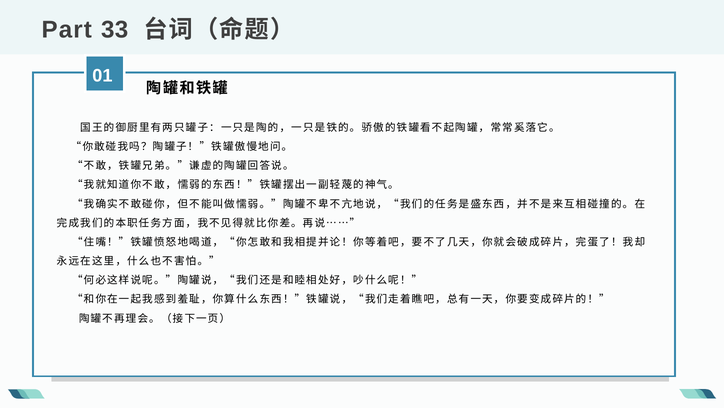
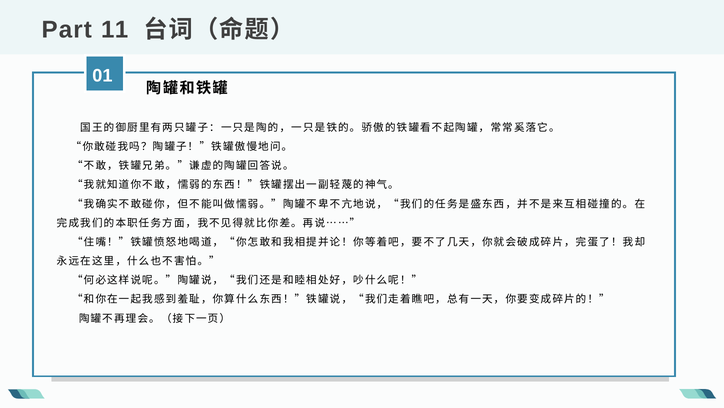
33: 33 -> 11 (115, 30)
